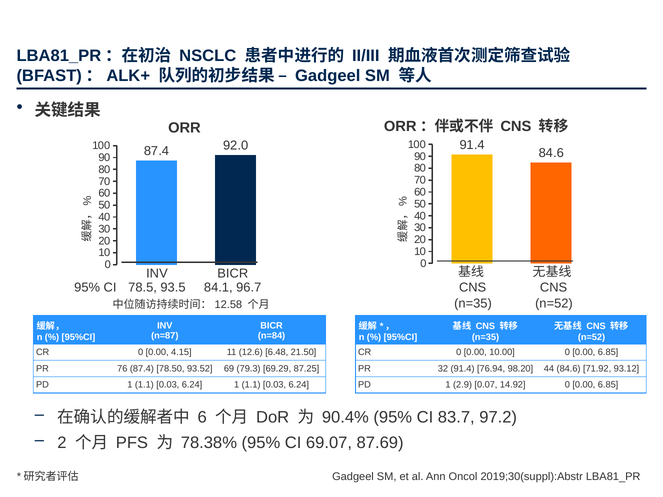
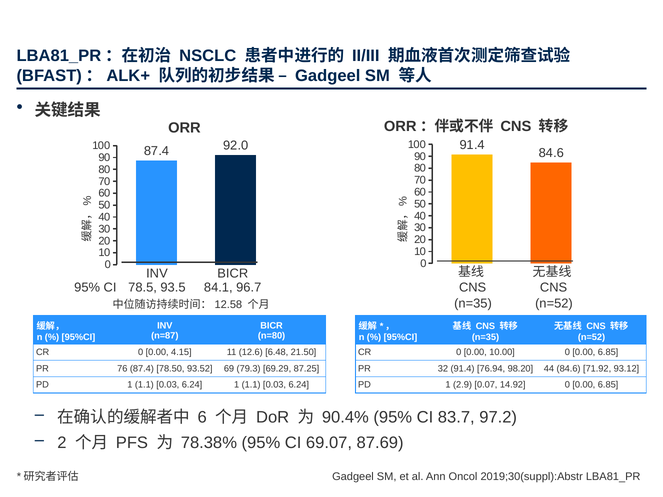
n=84: n=84 -> n=80 (272, 336)
